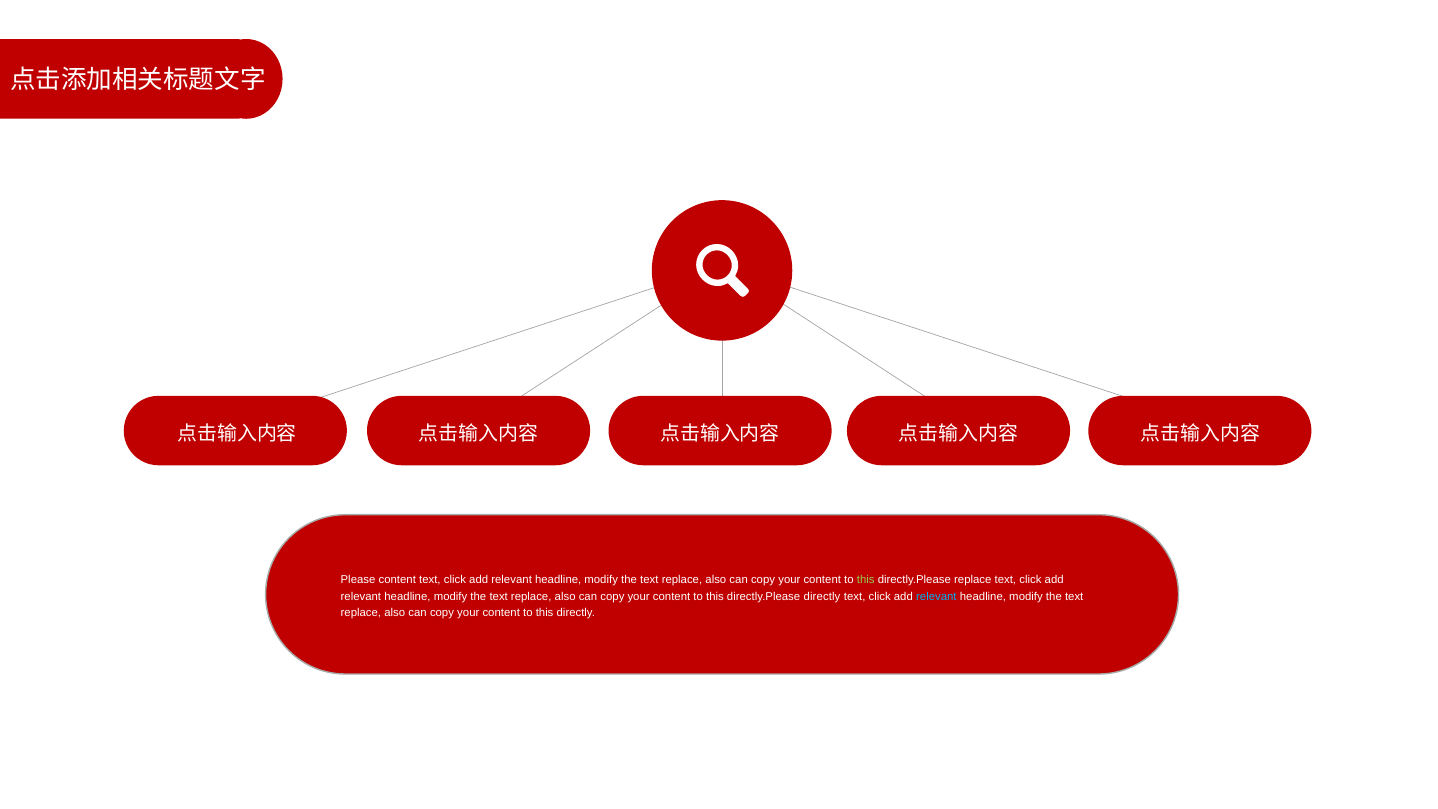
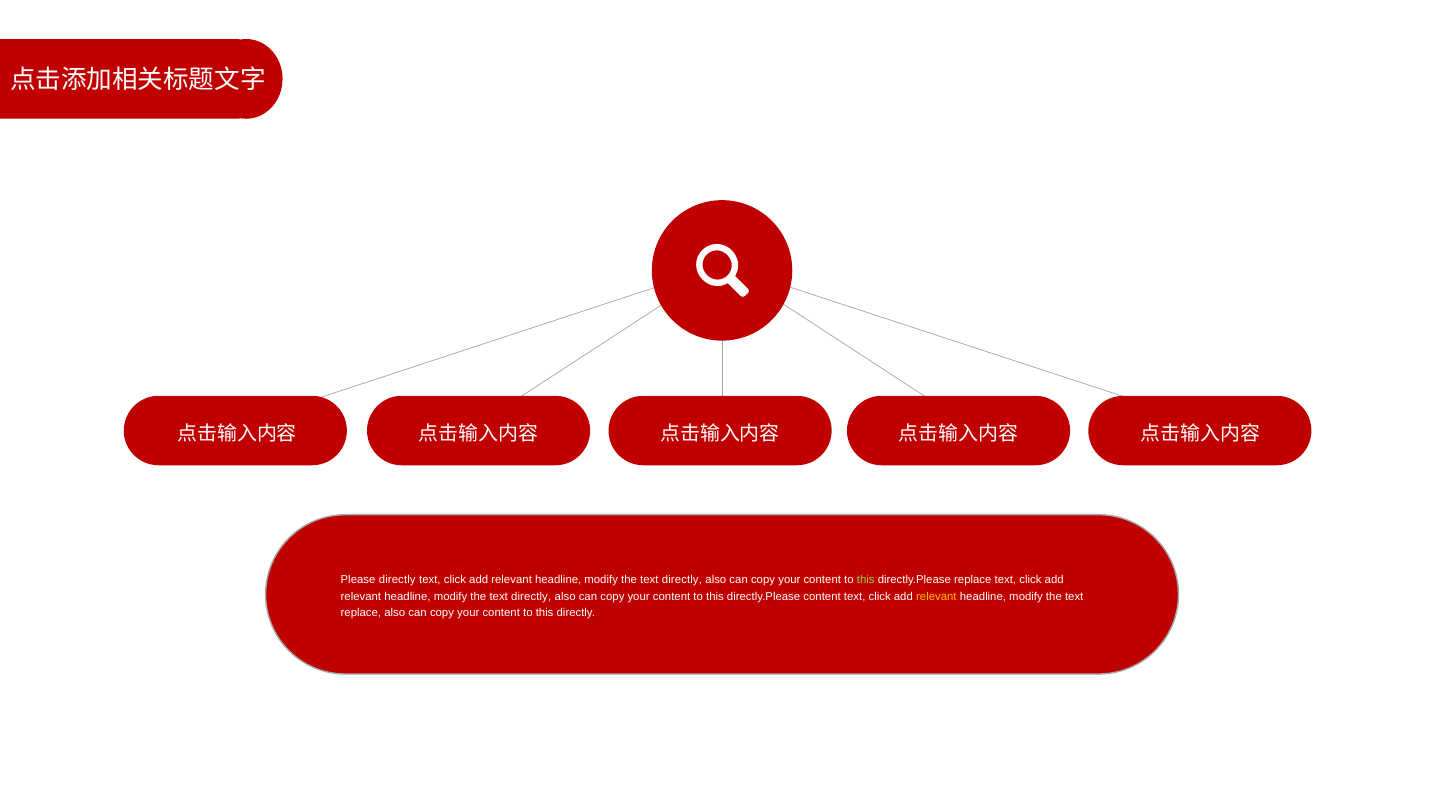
Please content: content -> directly (397, 580)
replace: replace -> directly (682, 580)
replace: replace -> directly (531, 596)
directly.Please directly: directly -> content (822, 596)
relevant colour: light blue -> yellow (936, 596)
